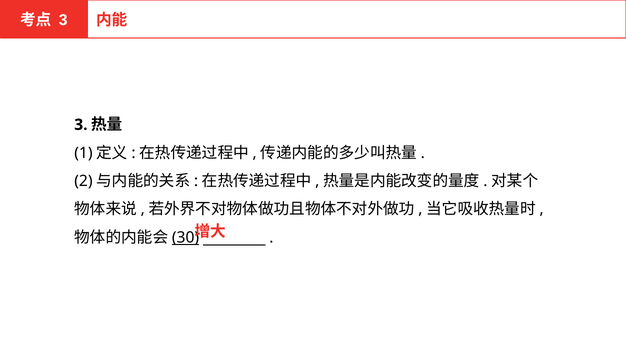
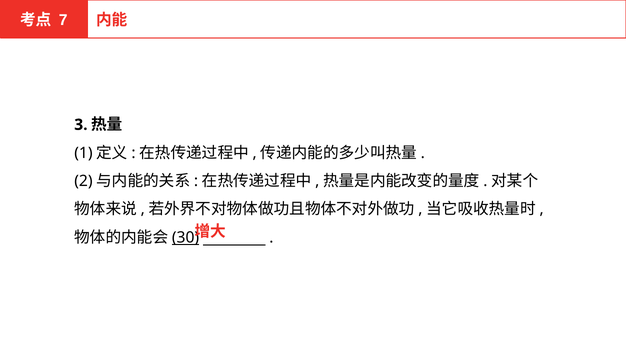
3: 3 -> 7 (63, 20)
